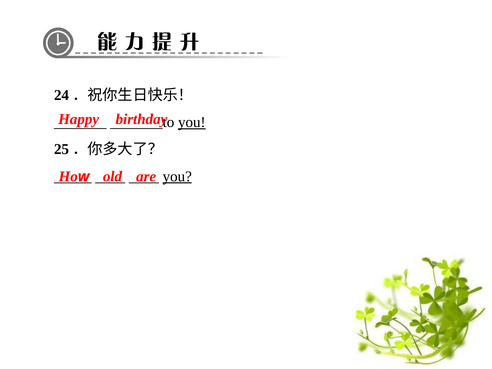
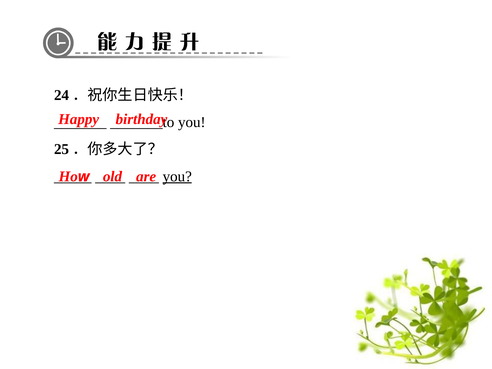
you underline: present -> none (192, 122)
